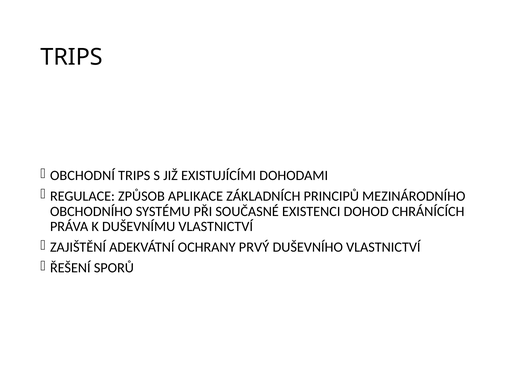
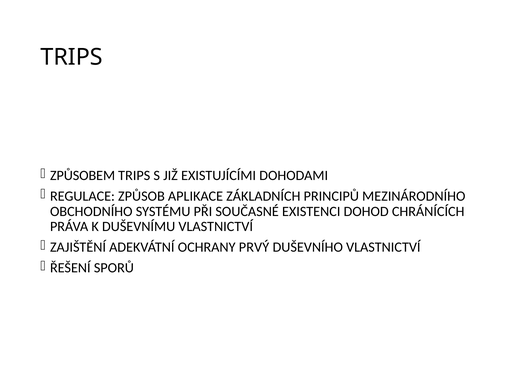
OBCHODNÍ: OBCHODNÍ -> ZPŮSOBEM (83, 176)
